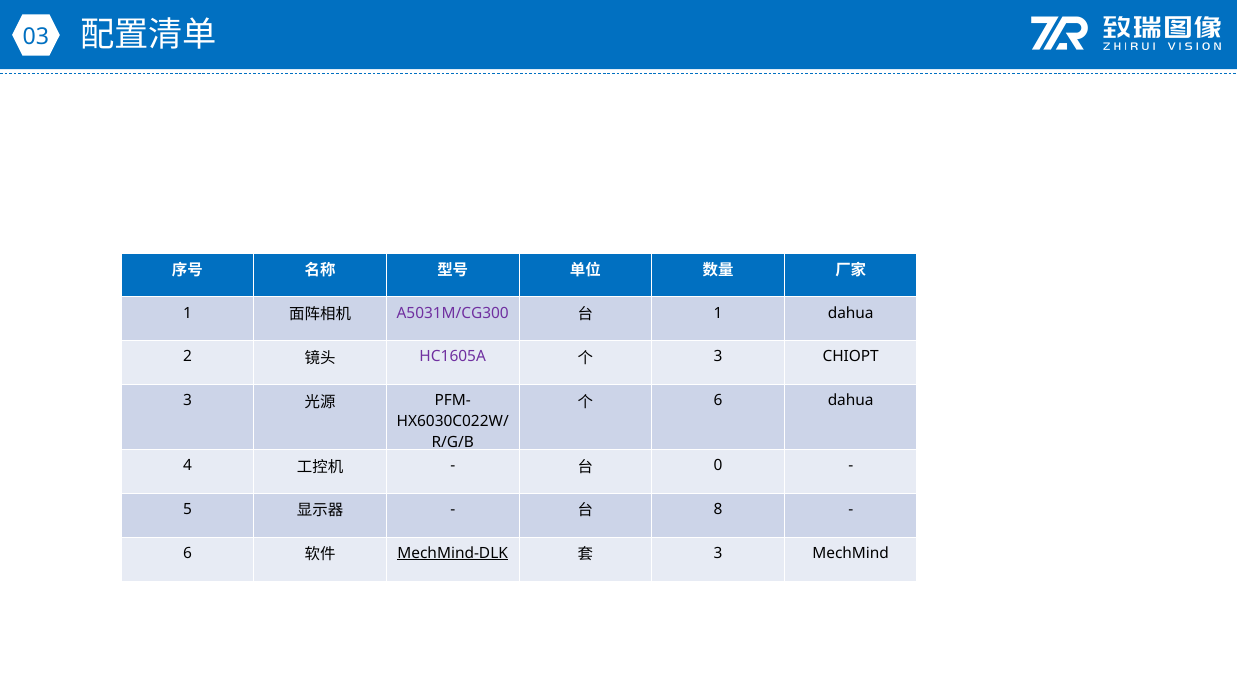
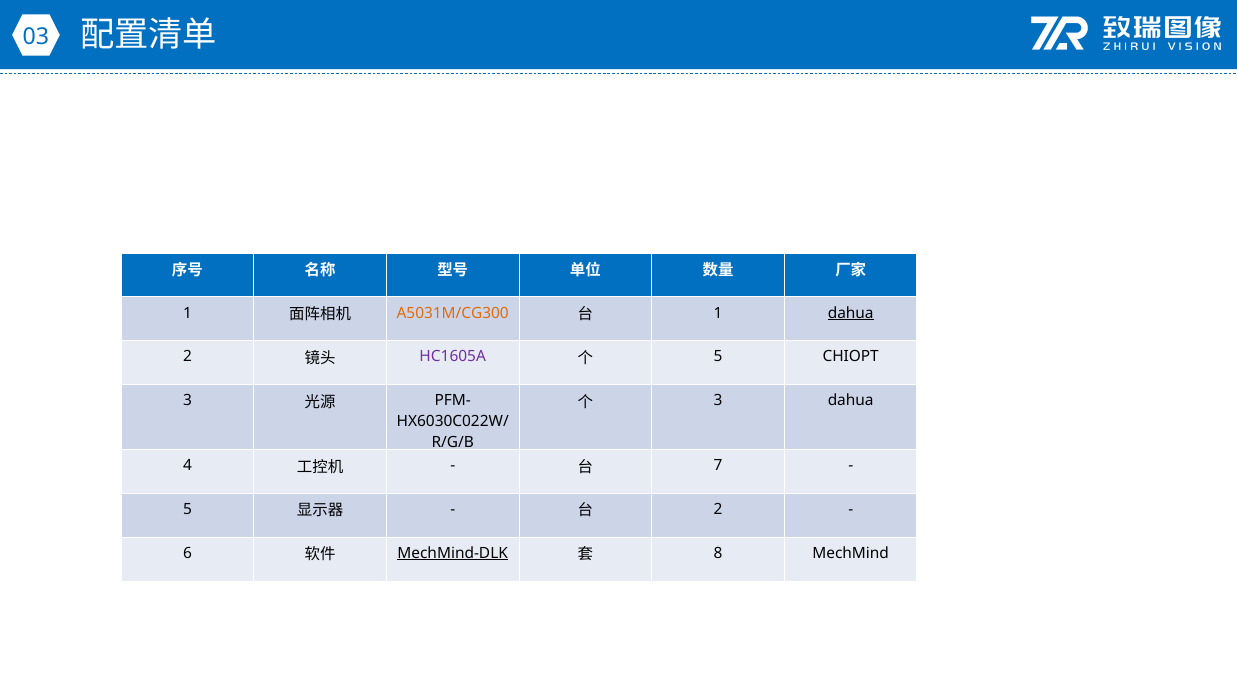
A5031M/CG300 colour: purple -> orange (453, 313)
dahua underline: none -> present (851, 313)
3: 3 -> 5 (718, 357)
6: 6 -> 3 (718, 401)
0: 0 -> 7 (718, 465)
8: 8 -> 2 (718, 509)
3: 3 -> 8 (718, 553)
